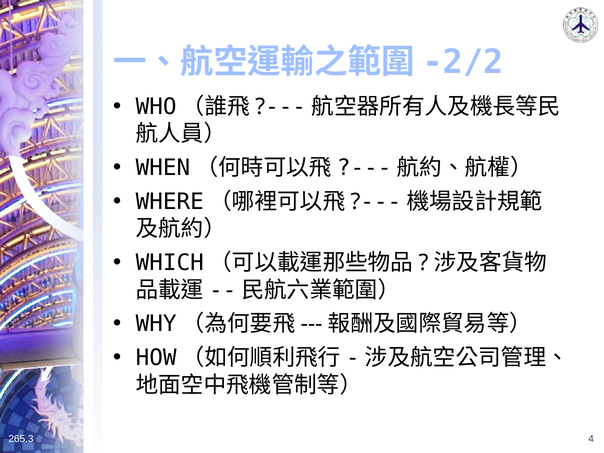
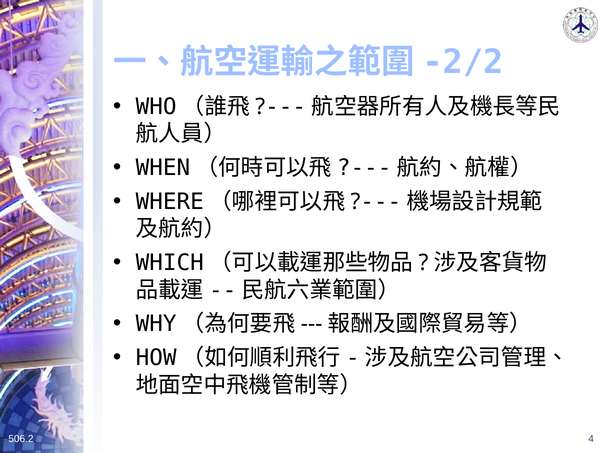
265.3: 265.3 -> 506.2 (21, 439)
